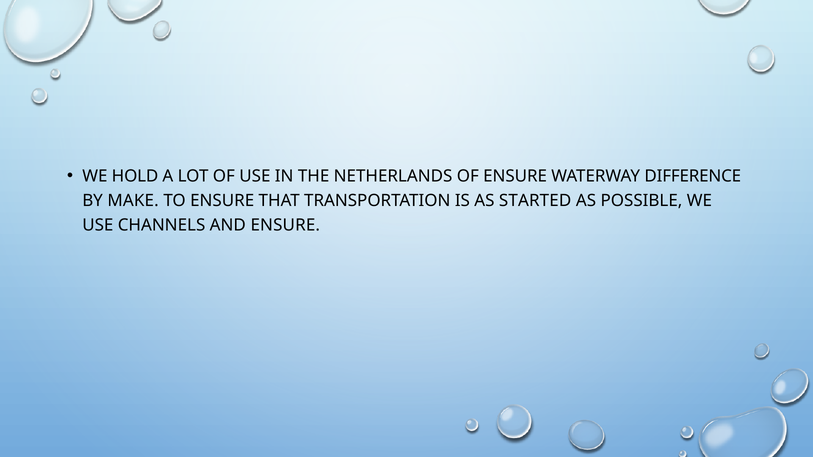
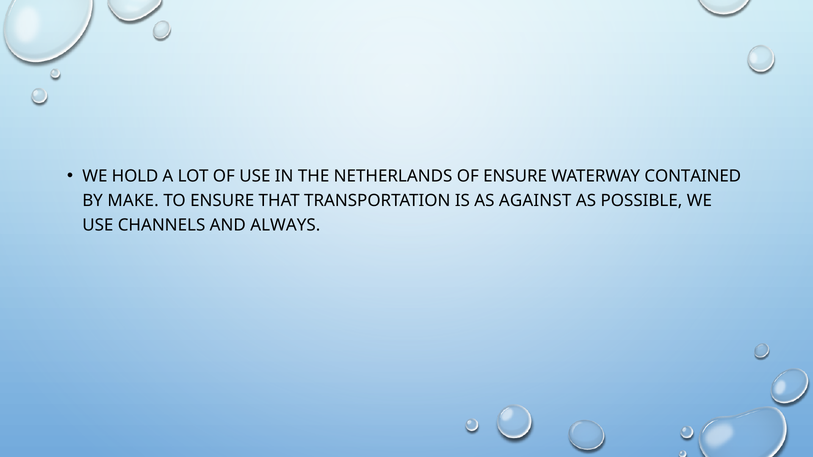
DIFFERENCE: DIFFERENCE -> CONTAINED (693, 176)
STARTED: STARTED -> AGAINST (535, 201)
AND ENSURE: ENSURE -> ALWAYS (285, 225)
